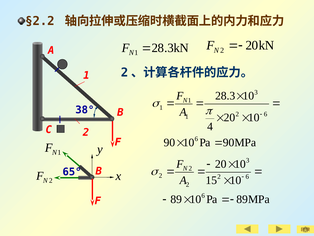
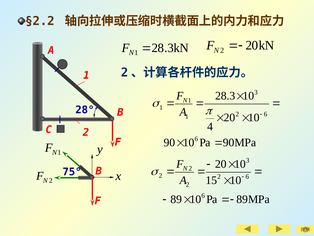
38°: 38° -> 28° (85, 110)
65°: 65° -> 75° (72, 172)
